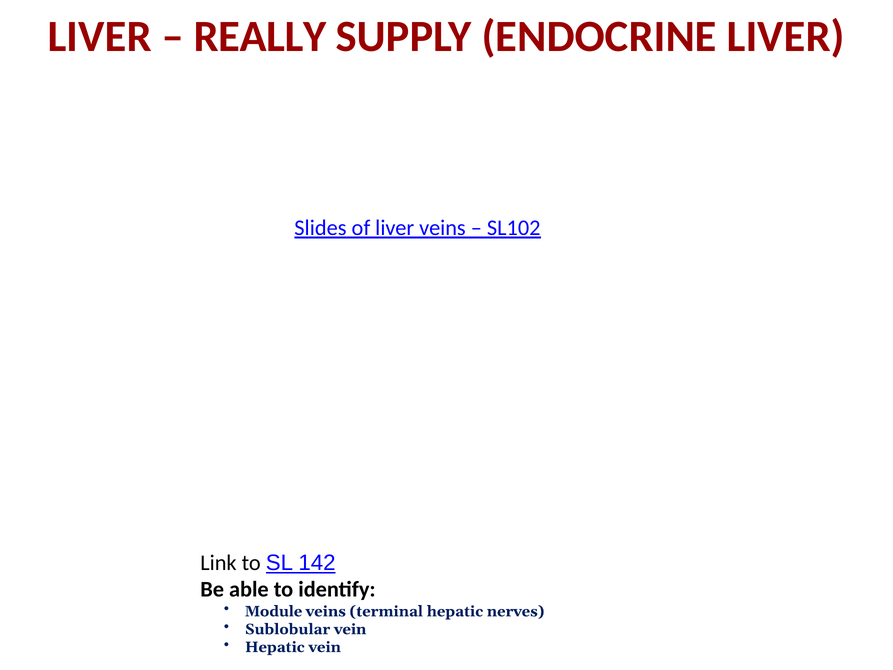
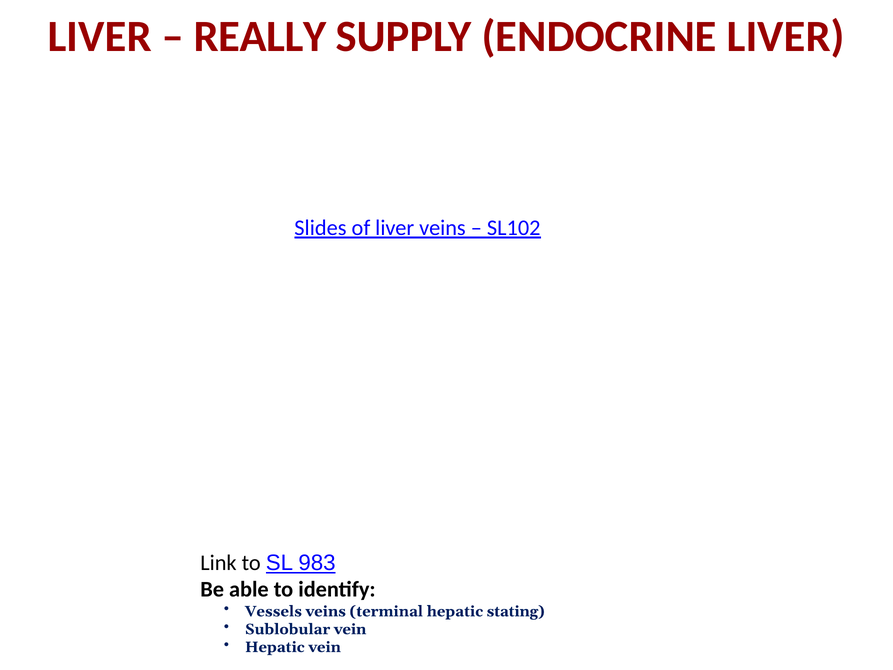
142: 142 -> 983 (317, 563)
Module: Module -> Vessels (273, 611)
nerves: nerves -> stating (516, 611)
